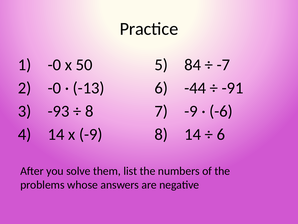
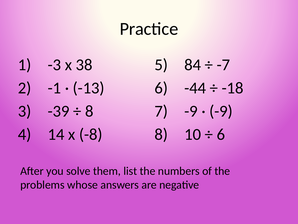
1 -0: -0 -> -3 (54, 65)
50: 50 -> 38 (84, 65)
2 -0: -0 -> -1 (54, 88)
-91: -91 -> -18 (233, 88)
-93: -93 -> -39 (59, 111)
-6: -6 -> -9 (221, 111)
x -9: -9 -> -8 (91, 134)
8 14: 14 -> 10 (193, 134)
